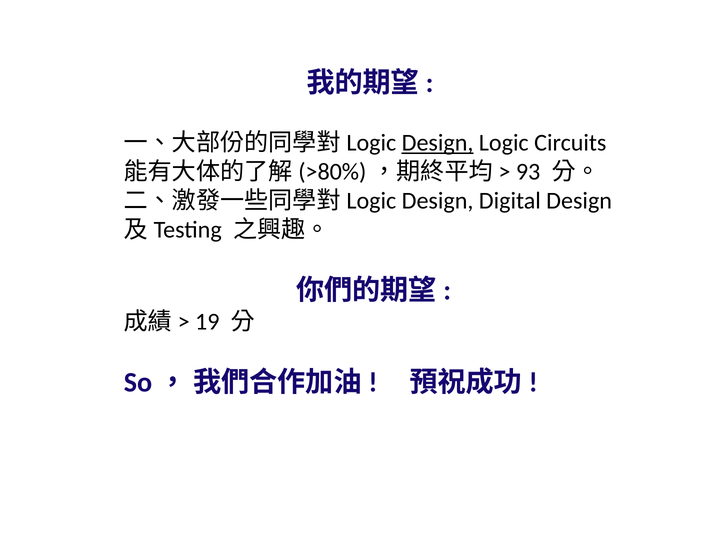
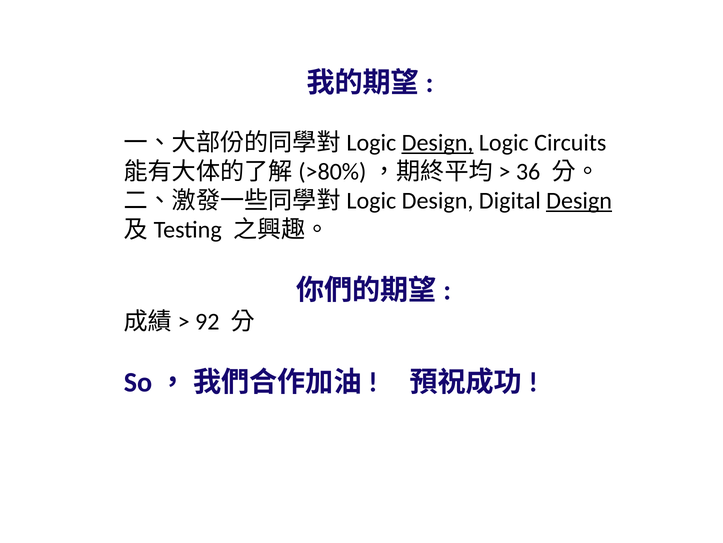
93: 93 -> 36 (528, 172)
Design underline: none -> present (579, 201)
19: 19 -> 92 (207, 321)
